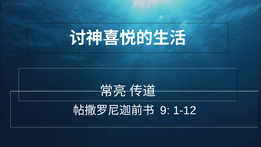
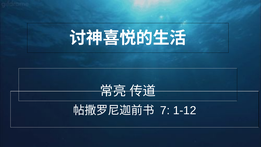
9: 9 -> 7 (165, 110)
